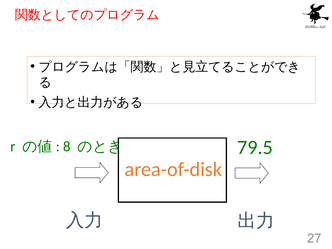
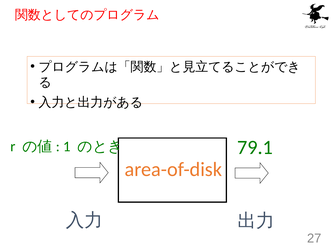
8: 8 -> 1 (67, 147)
79.5: 79.5 -> 79.1 (255, 147)
